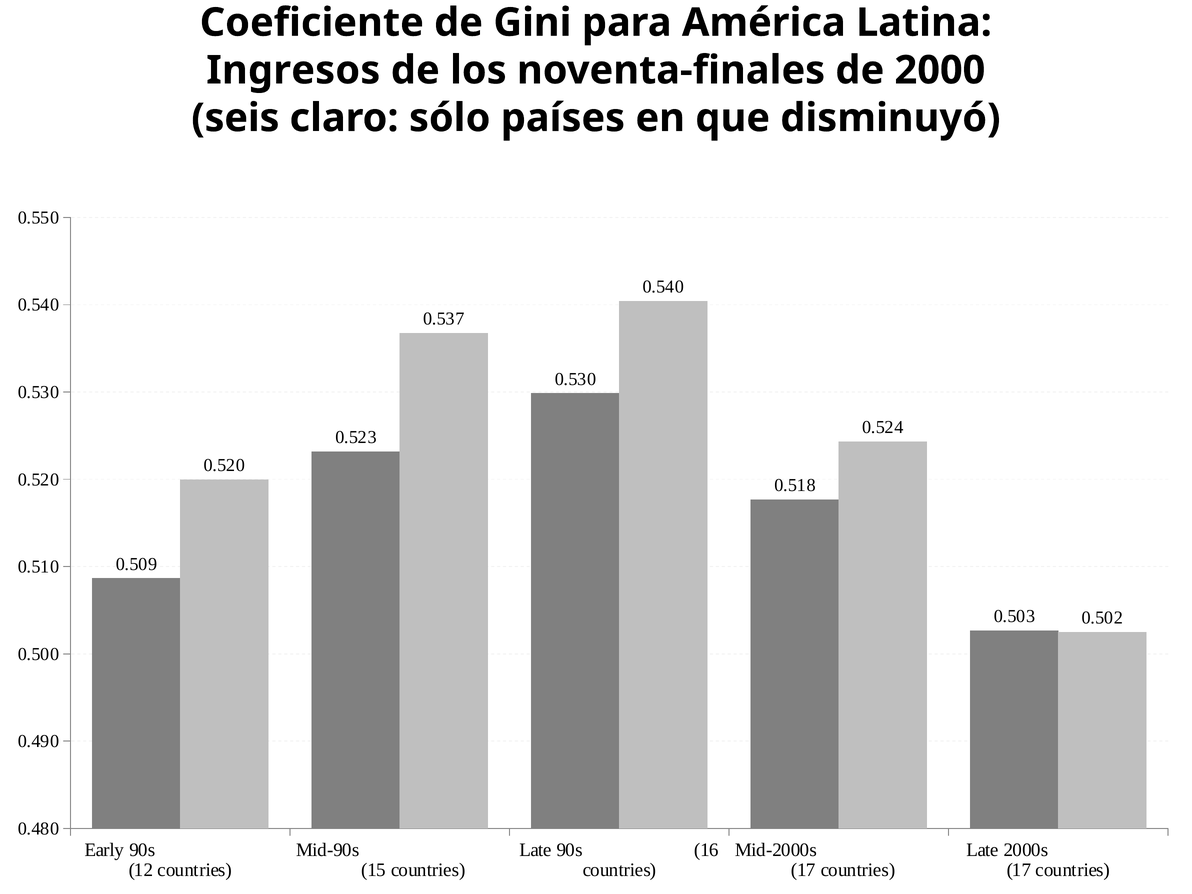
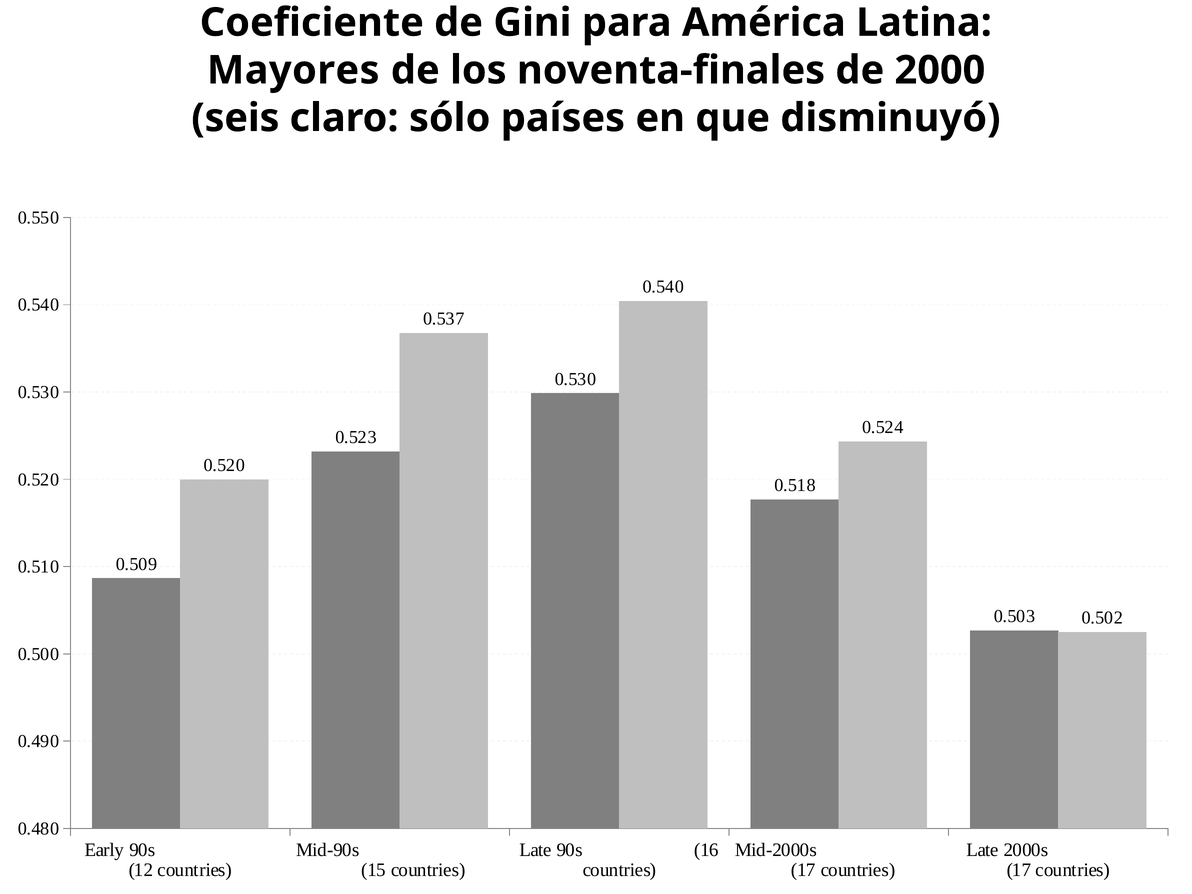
Ingresos: Ingresos -> Mayores (293, 70)
